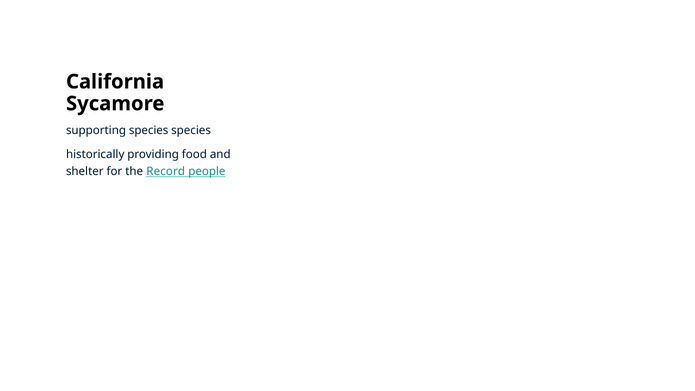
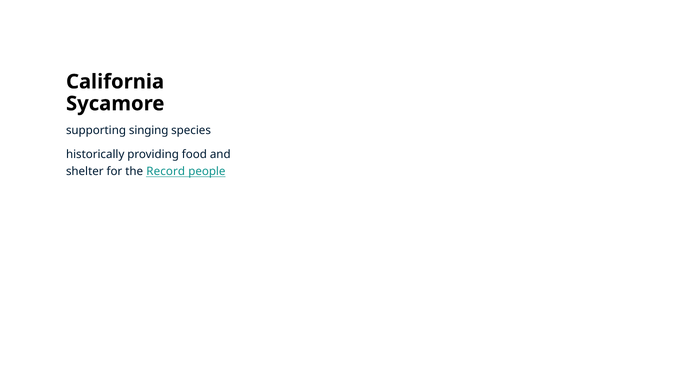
supporting species: species -> singing (149, 130)
